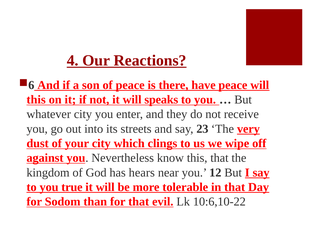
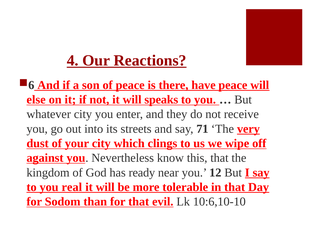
this: this -> else (36, 100)
23: 23 -> 71 (202, 129)
hears: hears -> ready (142, 172)
true: true -> real (72, 187)
10:6,10-22: 10:6,10-22 -> 10:6,10-10 (219, 202)
